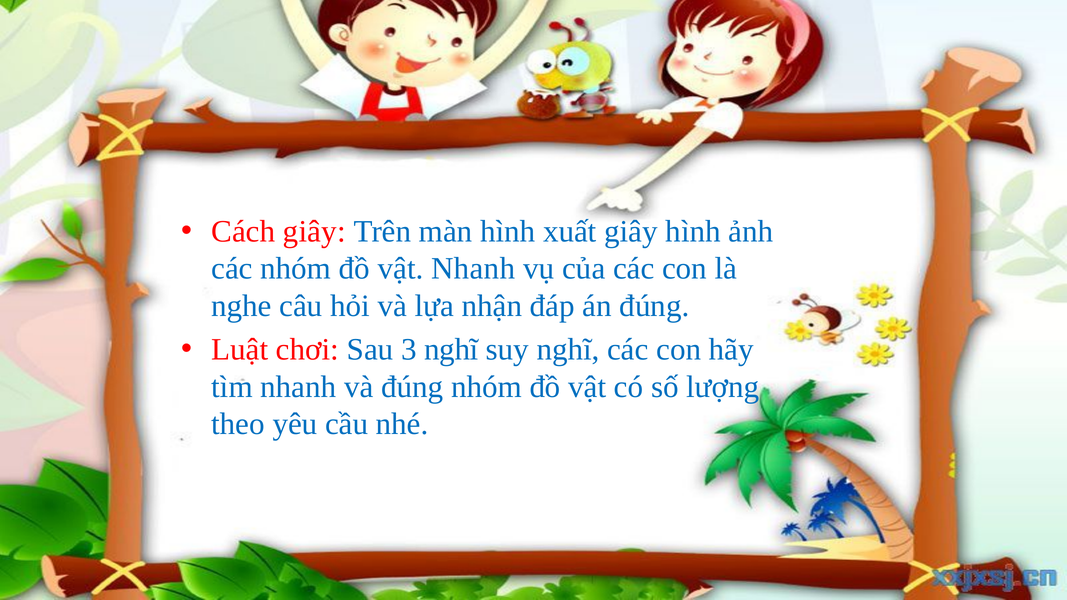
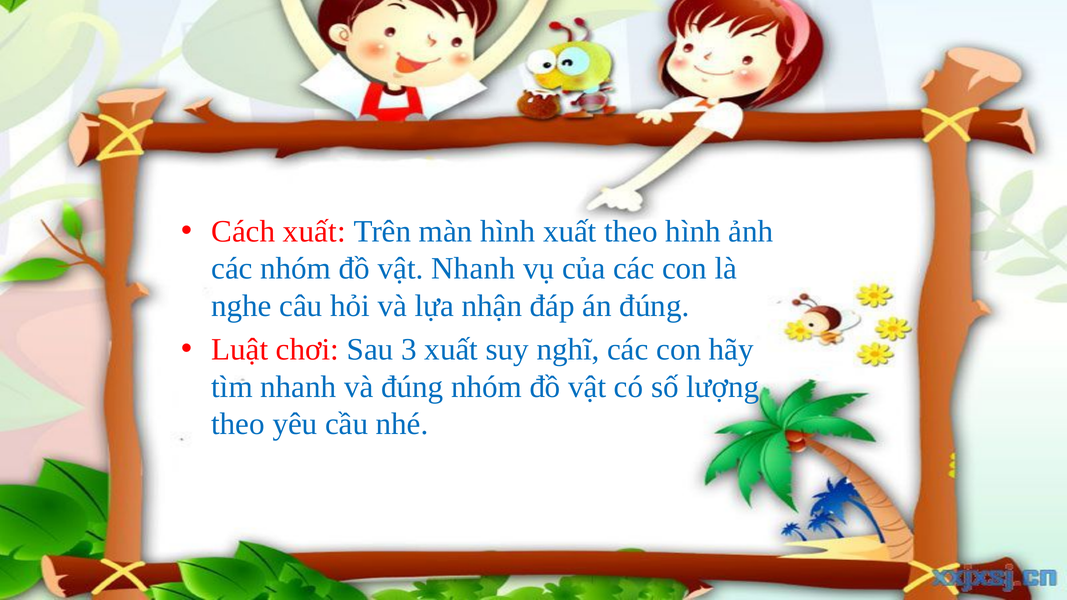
Cách giây: giây -> xuất (314, 232)
xuất giây: giây -> theo (631, 232)
3 nghĩ: nghĩ -> xuất (451, 350)
